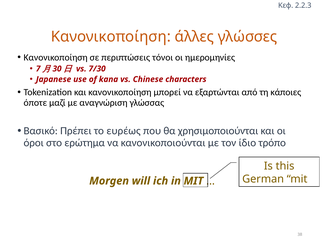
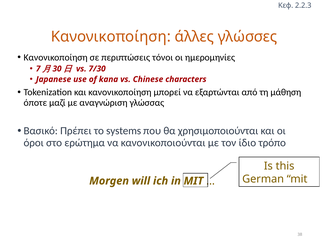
κάποιες: κάποιες -> μάθηση (286, 92)
ευρέως: ευρέως -> systems (124, 131)
